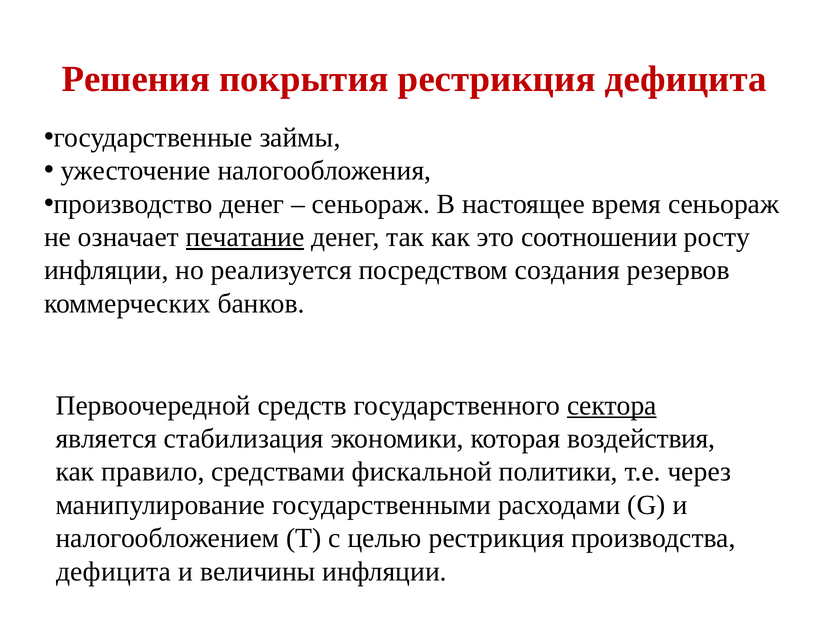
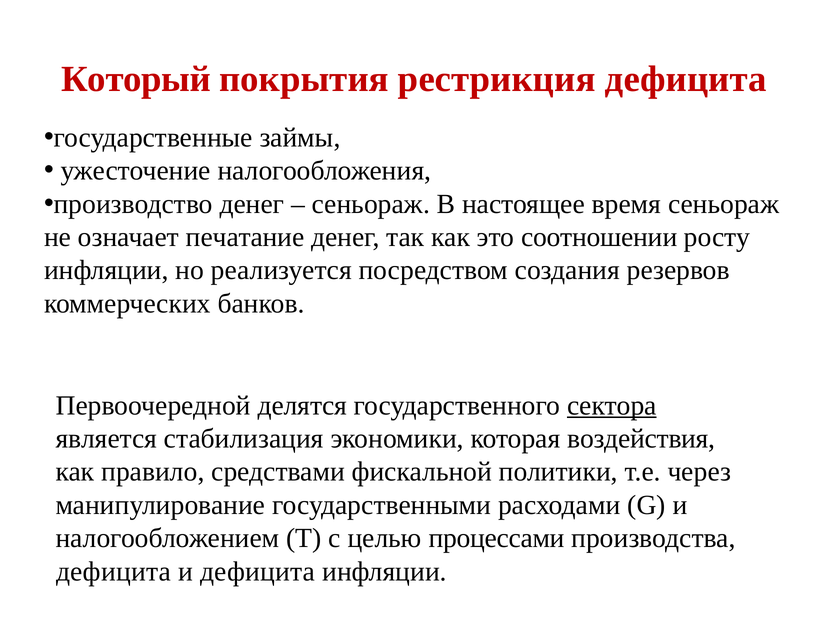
Решения: Решения -> Который (136, 79)
печатание underline: present -> none (245, 237)
средств: средств -> делятся (302, 405)
целью рестрикция: рестрикция -> процессами (497, 538)
и величины: величины -> дефицита (258, 571)
